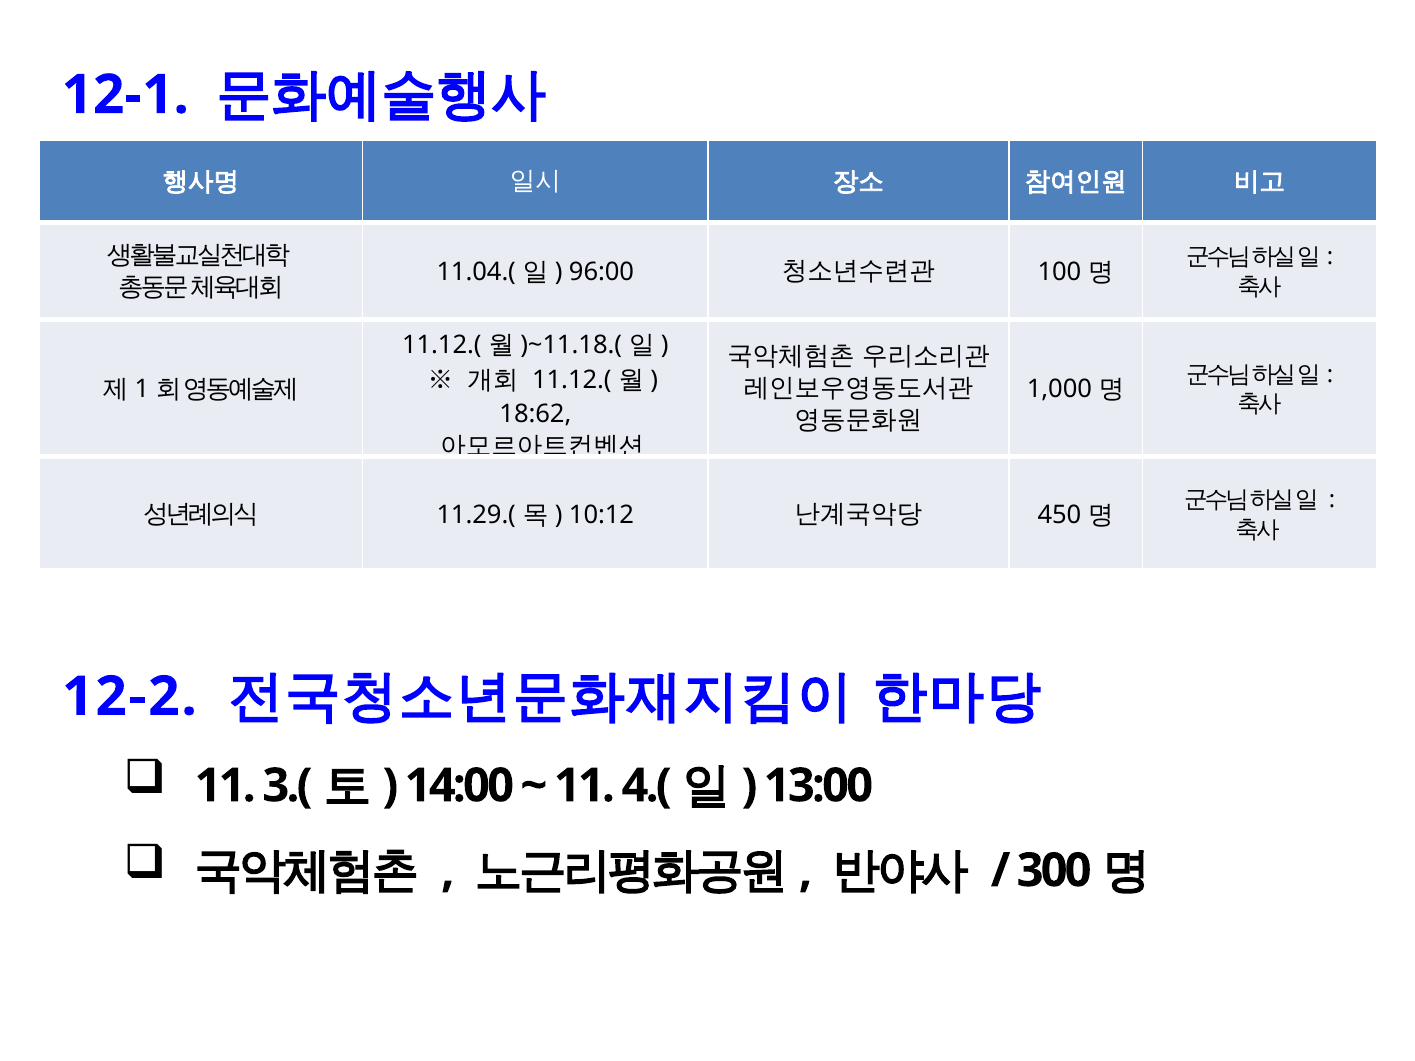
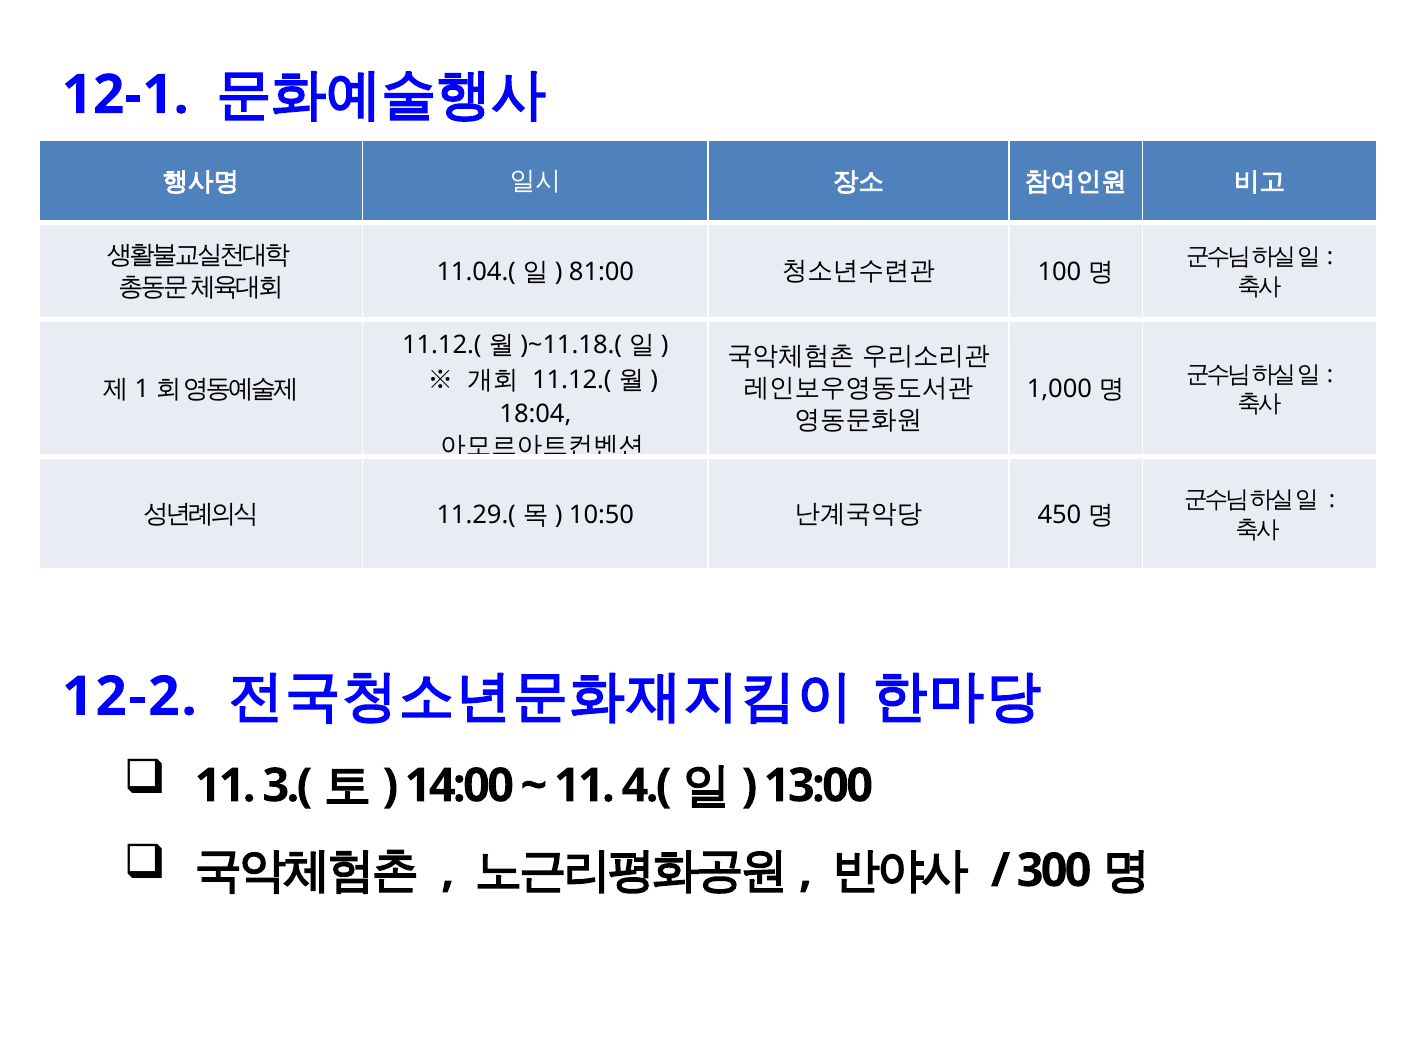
96:00: 96:00 -> 81:00 (601, 272)
18:62: 18:62 -> 18:04 (535, 414)
10:12: 10:12 -> 10:50 (601, 515)
